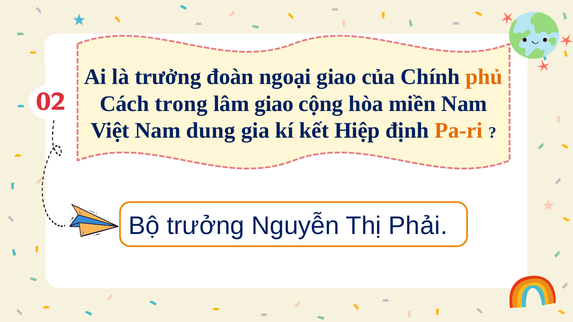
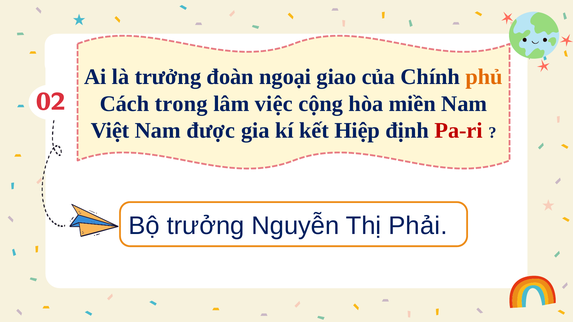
lâm giao: giao -> việc (274, 104)
dung: dung -> được (211, 131)
Pa-ri colour: orange -> red (458, 131)
